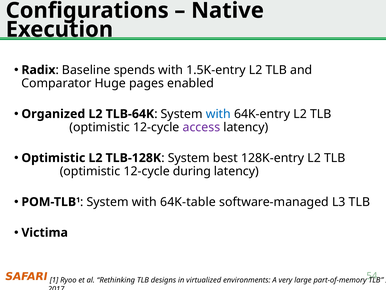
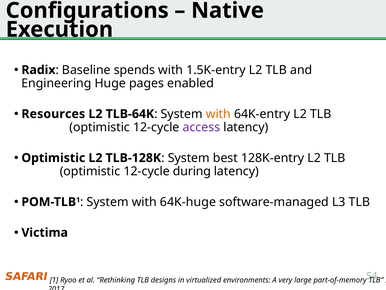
Comparator: Comparator -> Engineering (56, 83)
Organized: Organized -> Resources (53, 114)
with colour: blue -> orange (218, 114)
64K-table: 64K-table -> 64K-huge (188, 202)
